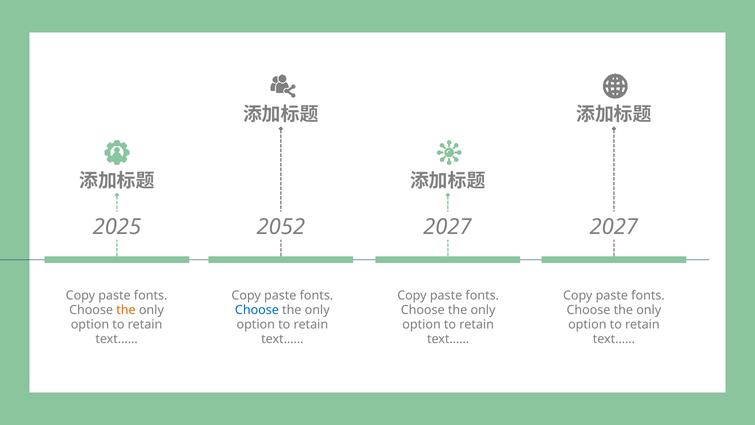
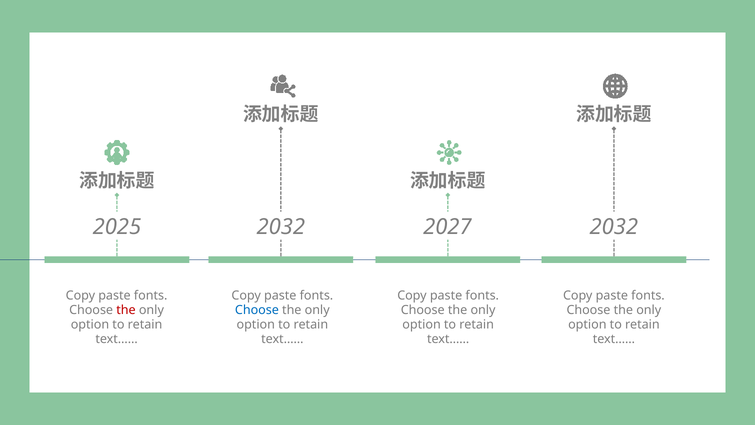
2025 2052: 2052 -> 2032 (281, 227)
2027 2027: 2027 -> 2032 (614, 227)
the colour: orange -> red (126, 310)
